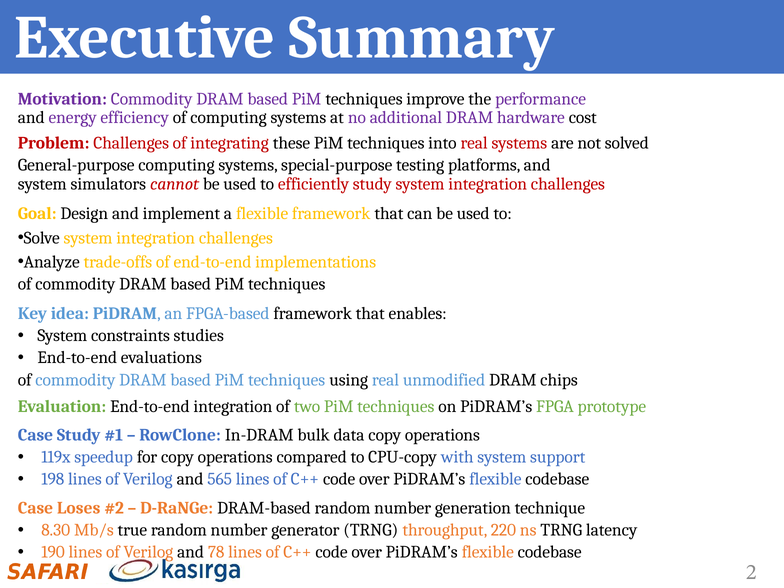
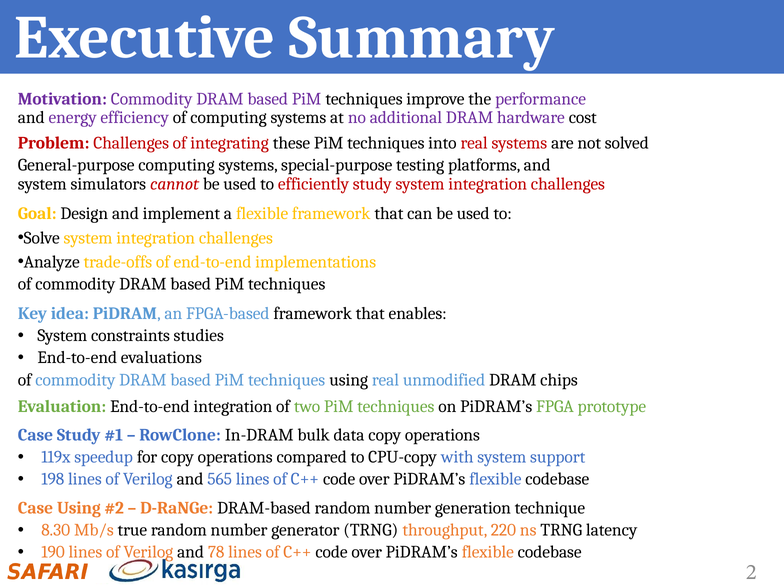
Case Loses: Loses -> Using (79, 508)
